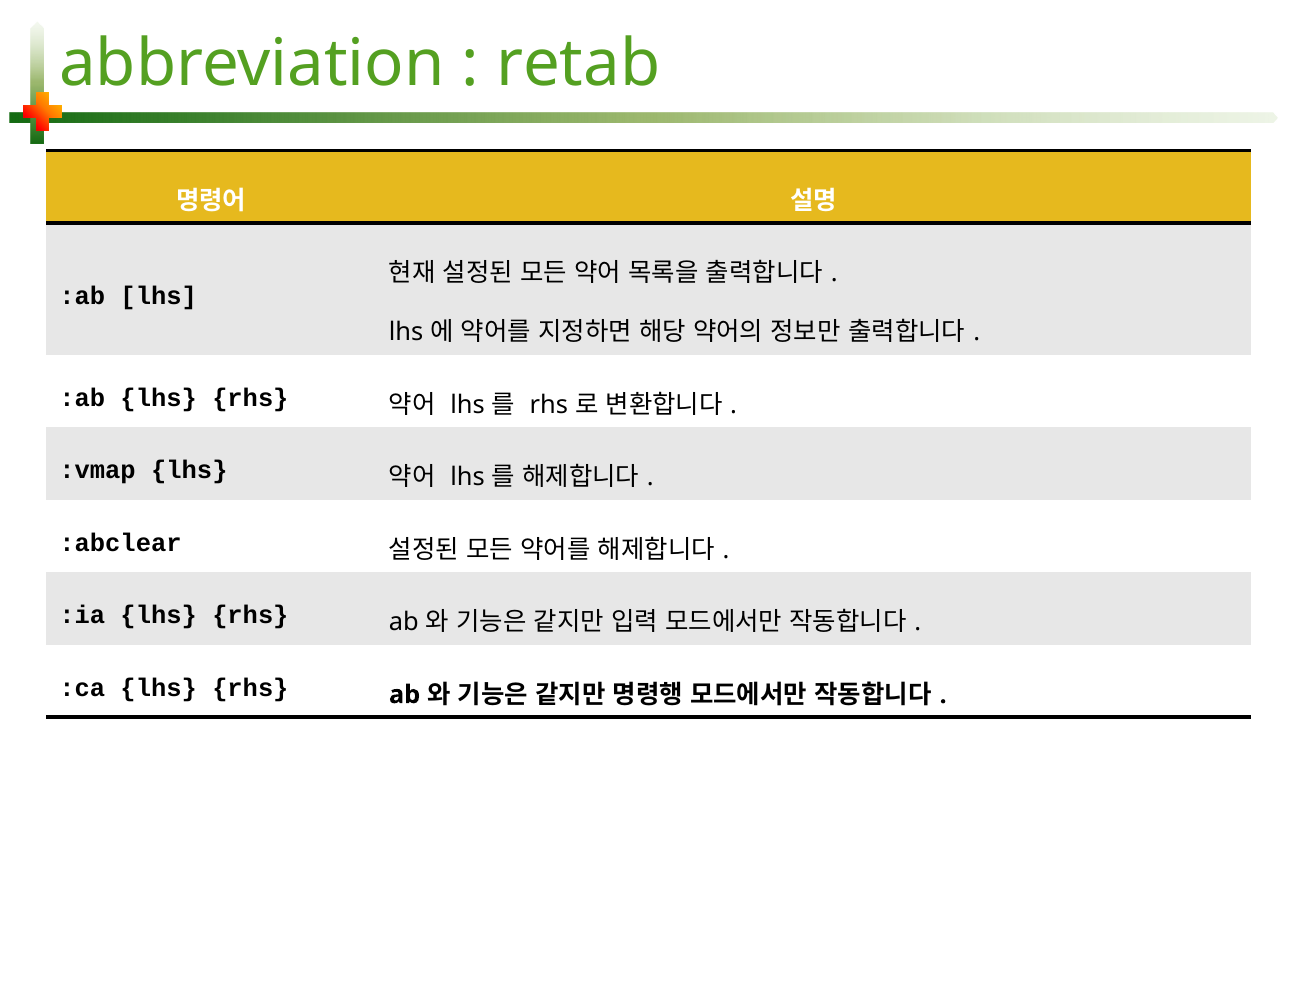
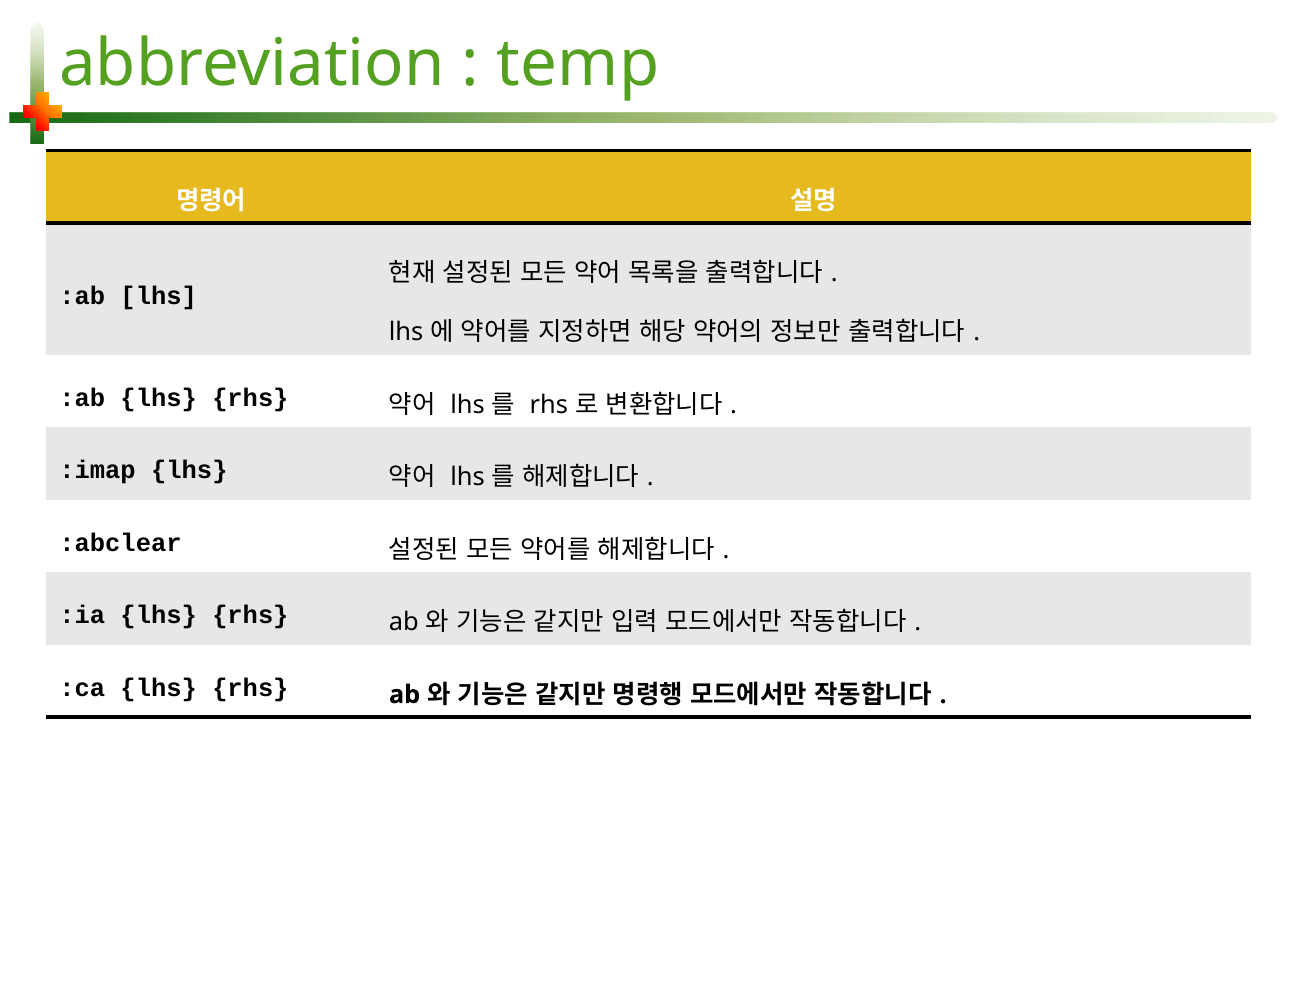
retab: retab -> temp (578, 63)
:vmap: :vmap -> :imap (98, 470)
